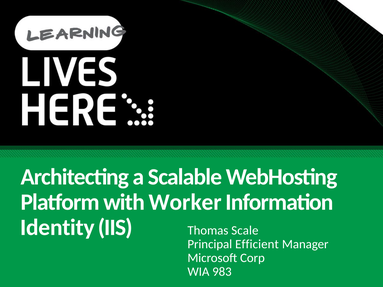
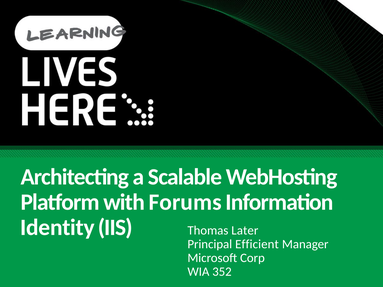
Worker: Worker -> Forums (185, 202)
Scale: Scale -> Later (245, 231)
983: 983 -> 352 (222, 272)
